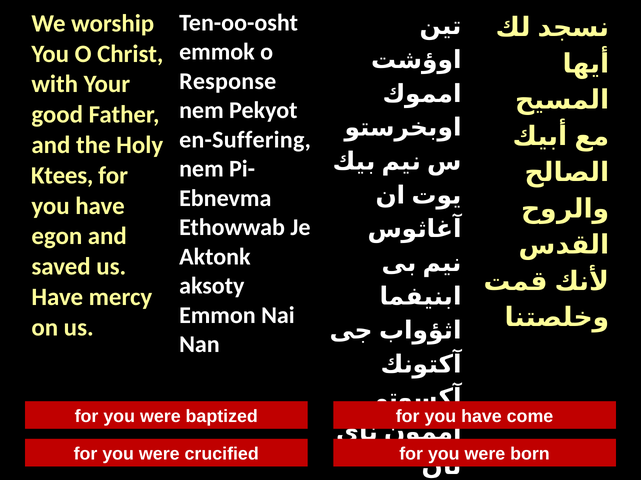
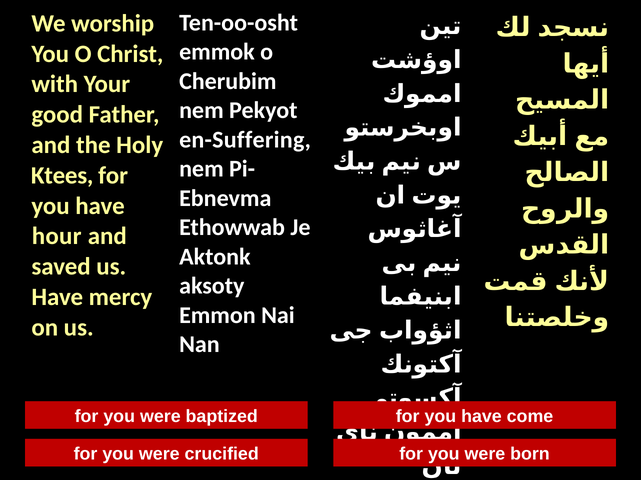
Response: Response -> Cherubim (228, 81)
egon: egon -> hour (57, 237)
